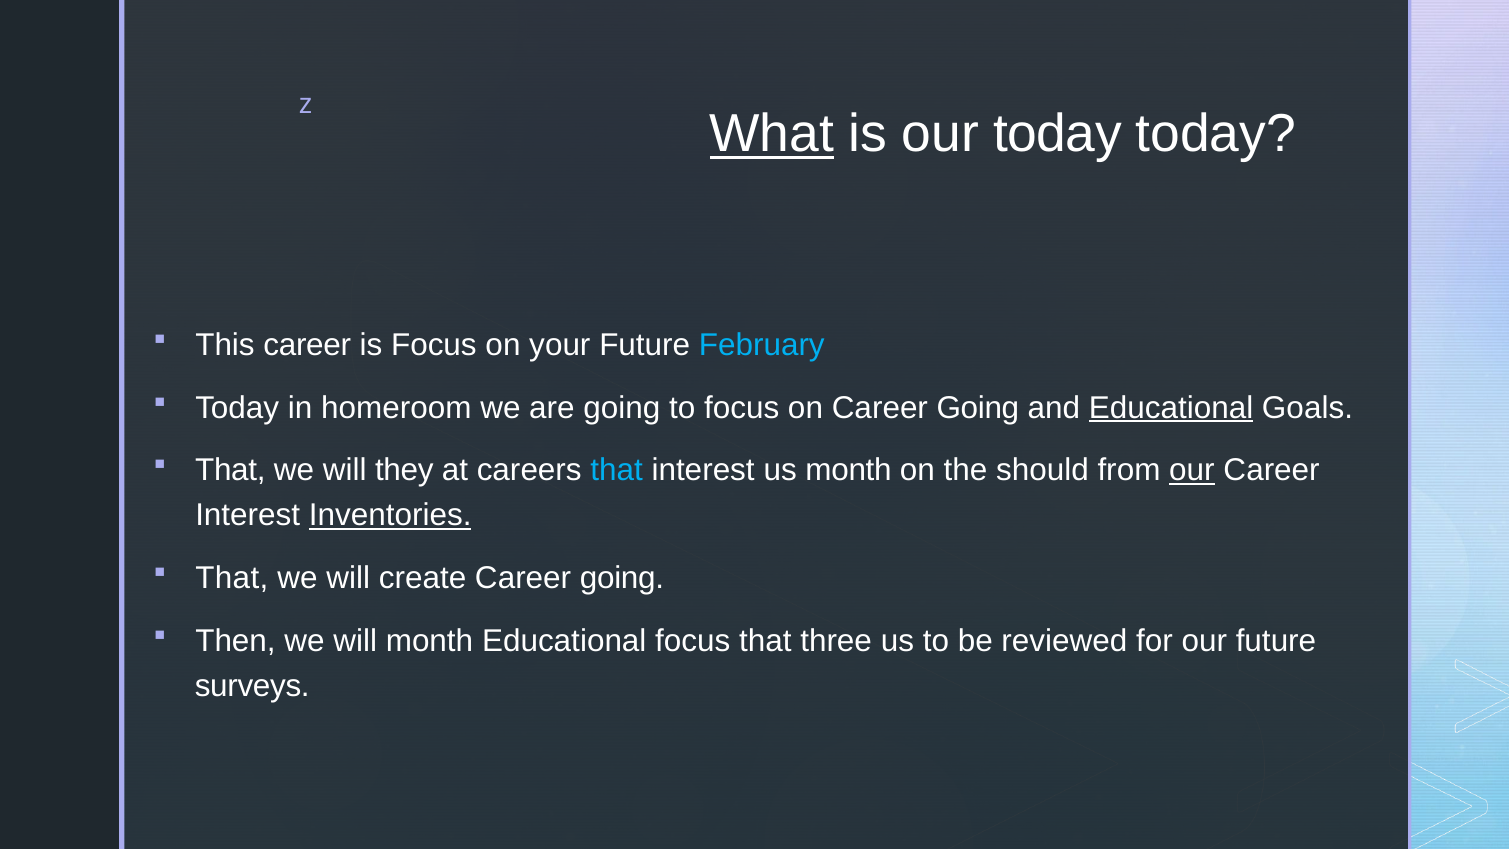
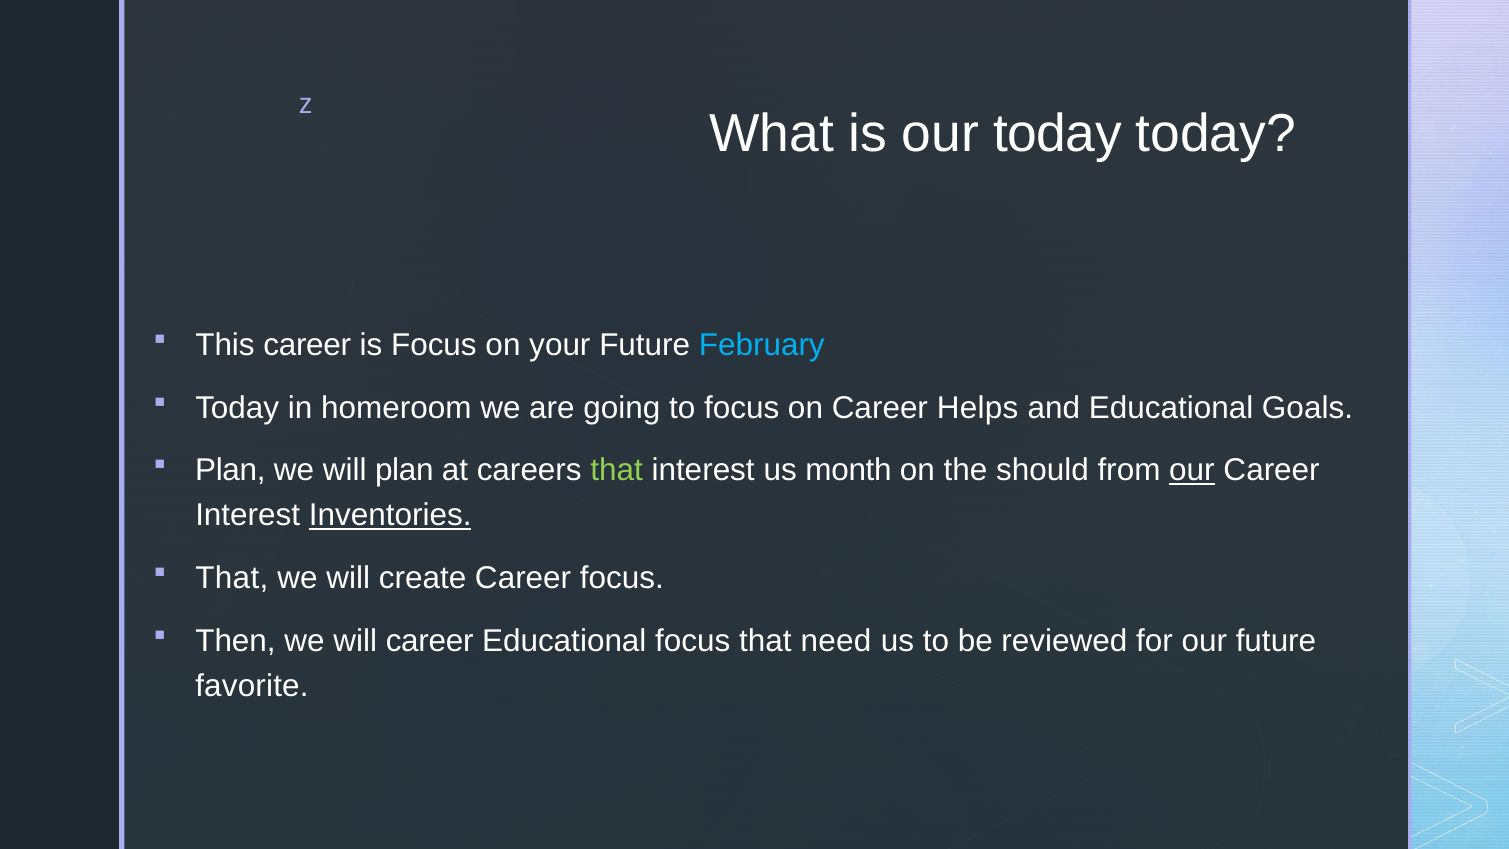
What underline: present -> none (772, 134)
on Career Going: Going -> Helps (978, 408)
Educational underline: present -> none (1171, 408)
That: That -> Plan (230, 470)
will they: they -> plan (404, 470)
that colour: light blue -> light green (617, 470)
create Career going: going -> focus (622, 578)
will month: month -> career (430, 641)
three: three -> need (836, 641)
surveys: surveys -> favorite (252, 686)
